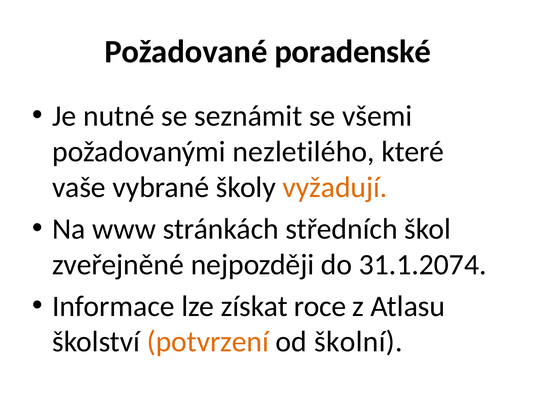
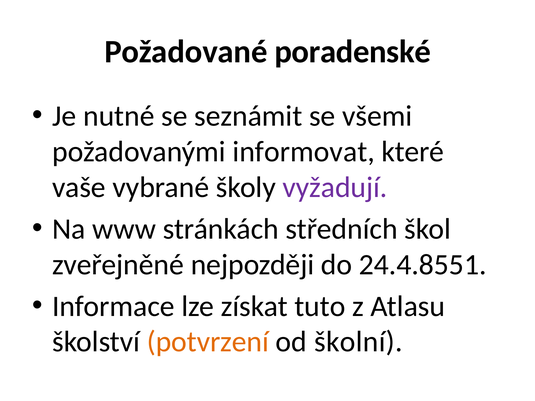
nezletilého: nezletilého -> informovat (304, 152)
vyžadují colour: orange -> purple (335, 188)
31.1.2074: 31.1.2074 -> 24.4.8551 (423, 265)
roce: roce -> tuto (320, 306)
